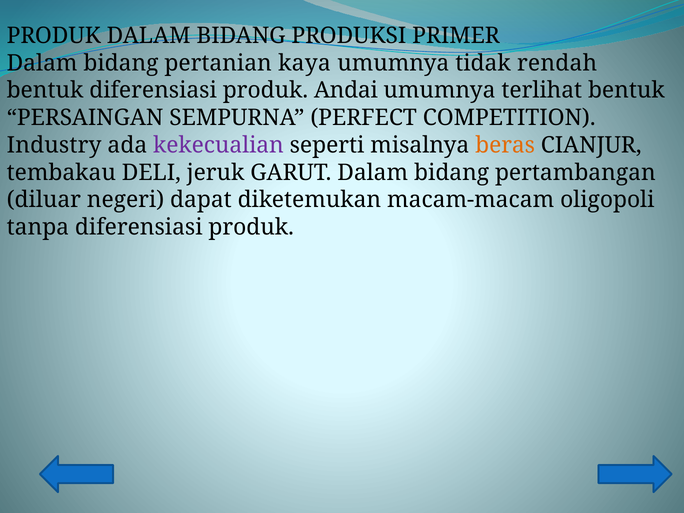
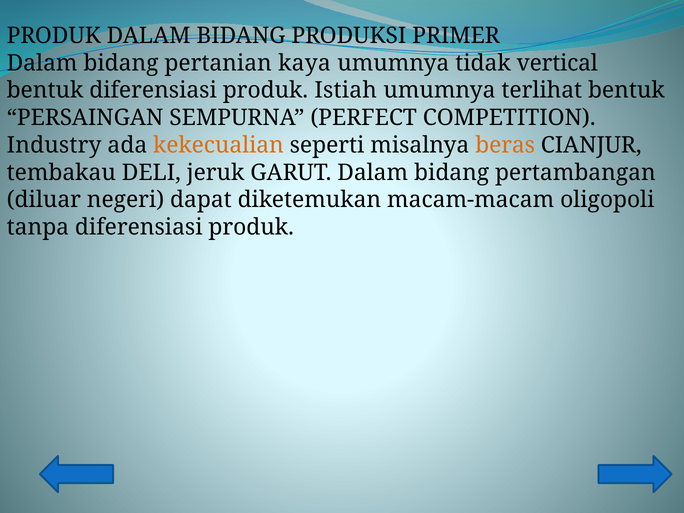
rendah: rendah -> vertical (557, 63)
Andai: Andai -> Istiah (346, 90)
kekecualian colour: purple -> orange (218, 145)
